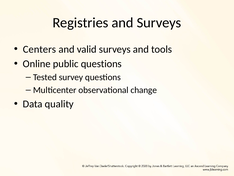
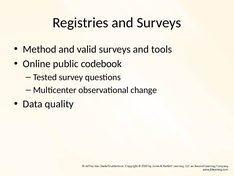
Centers: Centers -> Method (40, 49)
public questions: questions -> codebook (101, 64)
